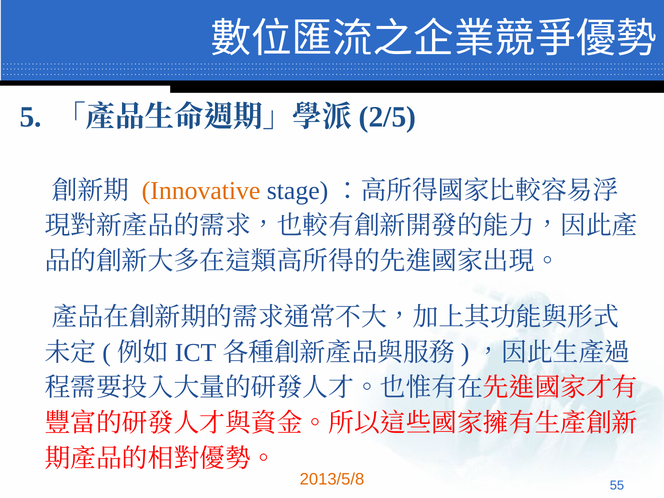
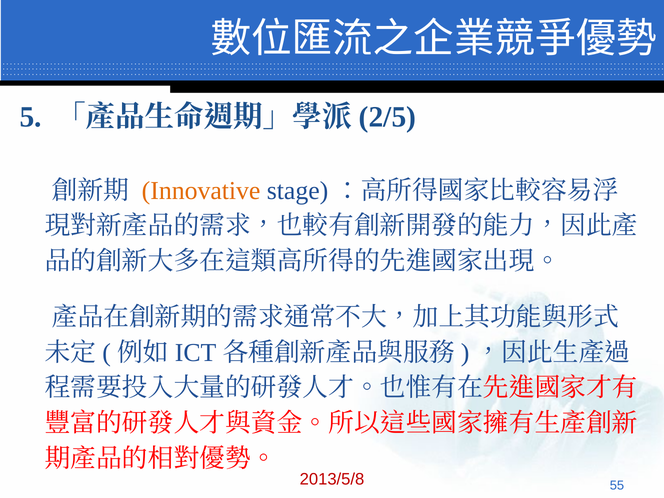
2013/5/8 colour: orange -> red (332, 479)
